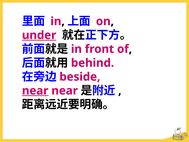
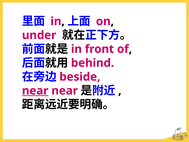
under underline: present -> none (39, 35)
